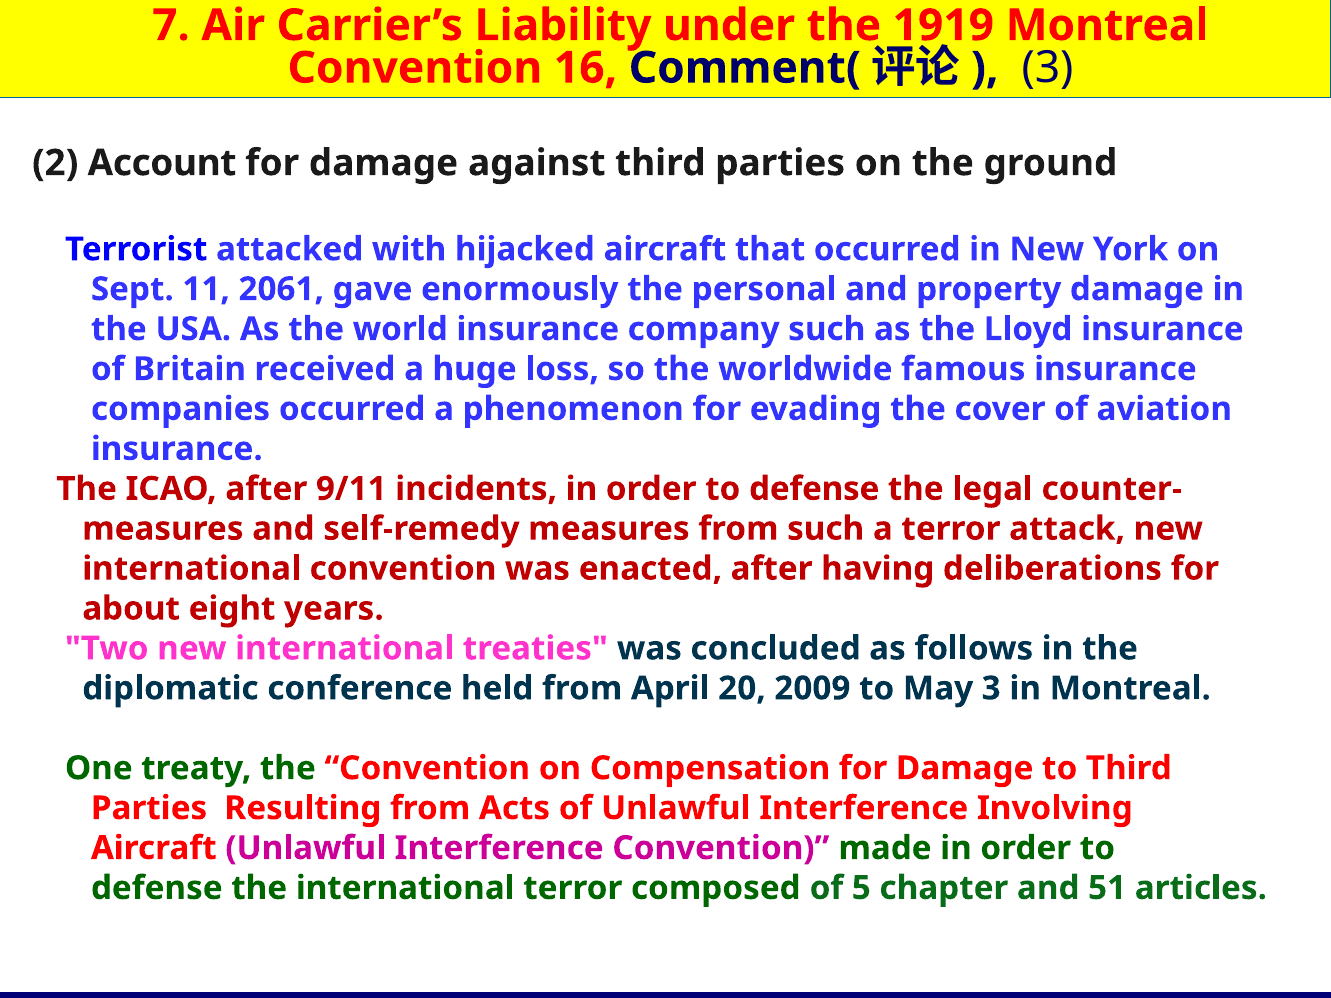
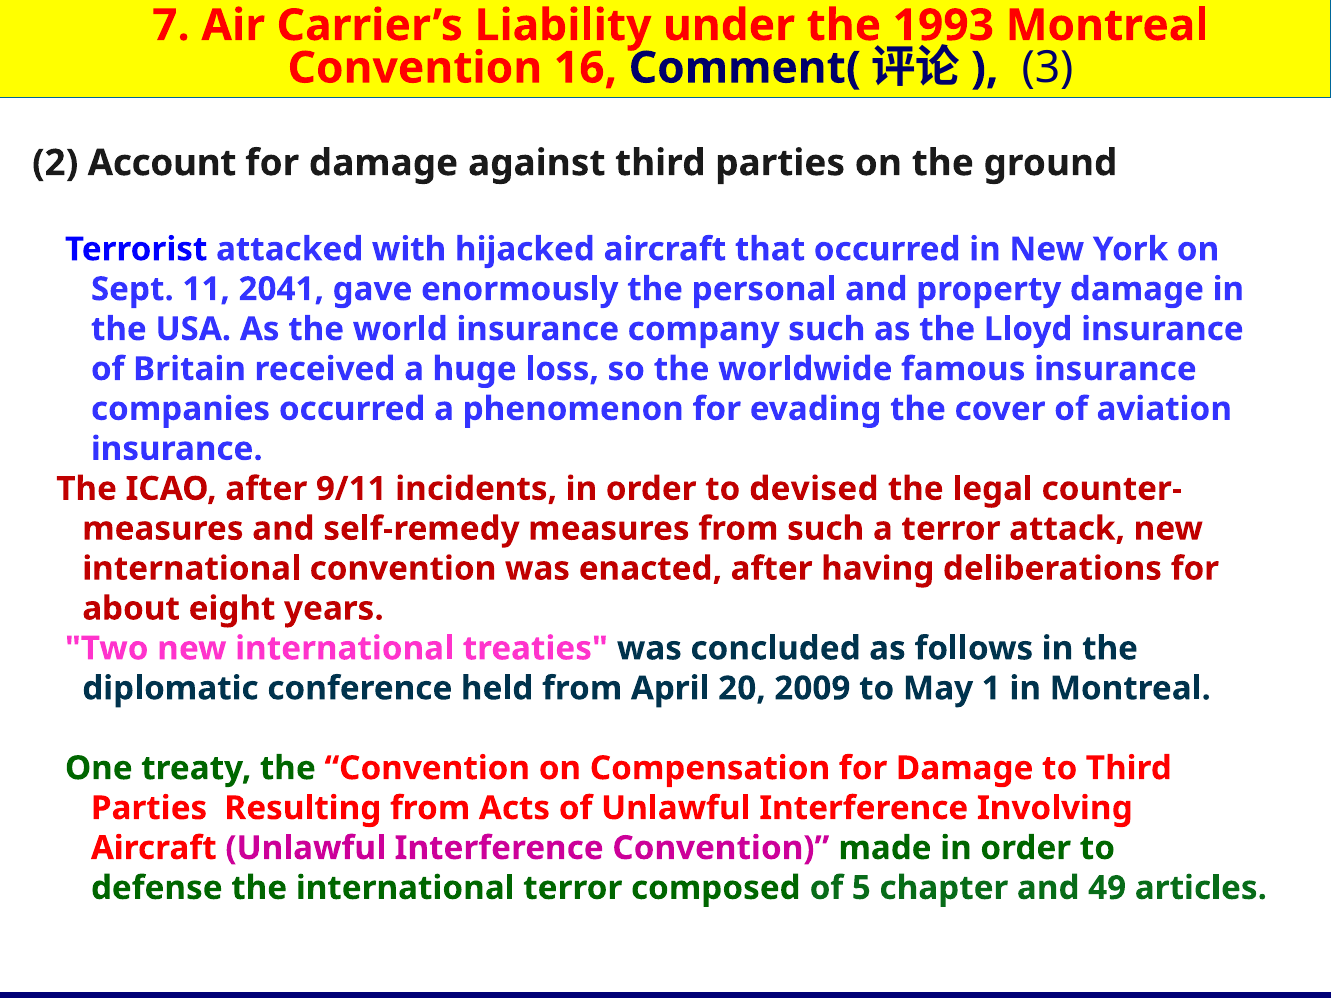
1919: 1919 -> 1993 (943, 25)
2061: 2061 -> 2041 (281, 289)
defense: defense -> devised (814, 489)
May 3: 3 -> 1 (991, 689)
51: 51 -> 49 (1107, 888)
